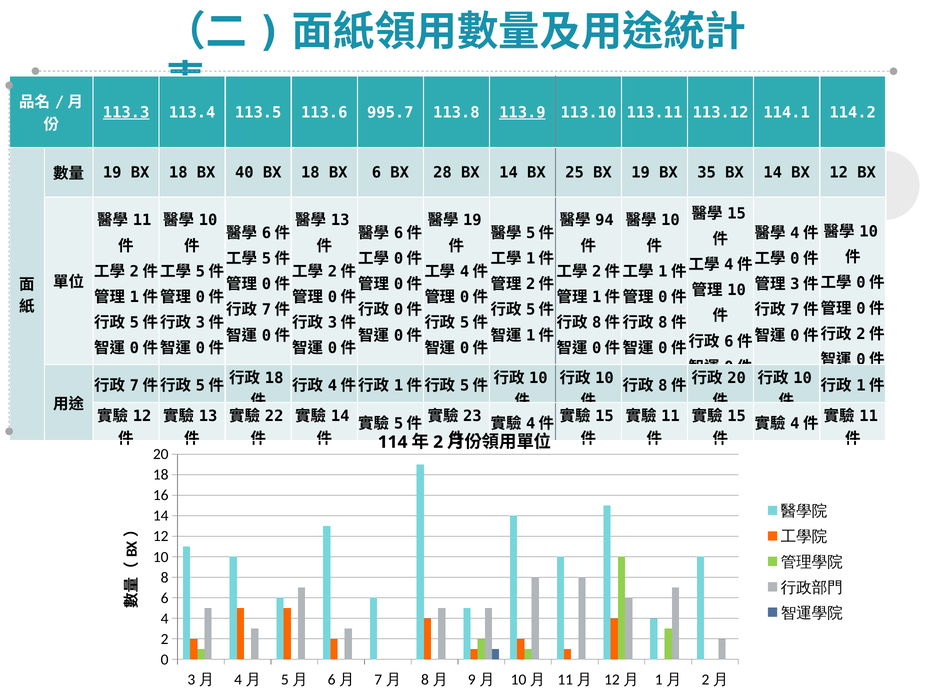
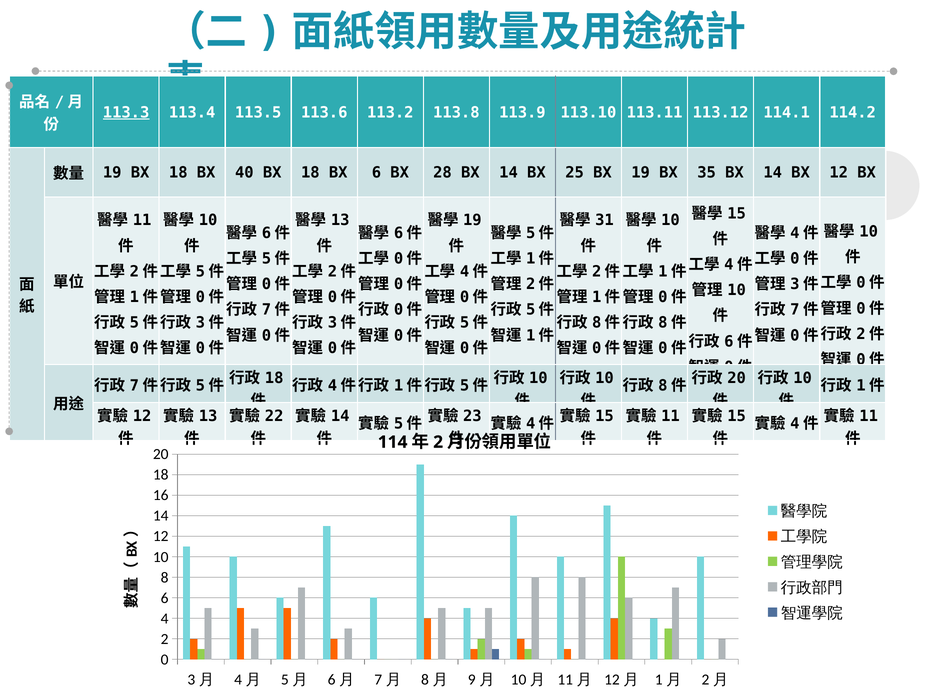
995.7: 995.7 -> 113.2 (390, 112)
113.9 underline: present -> none (522, 112)
94: 94 -> 31 (604, 220)
